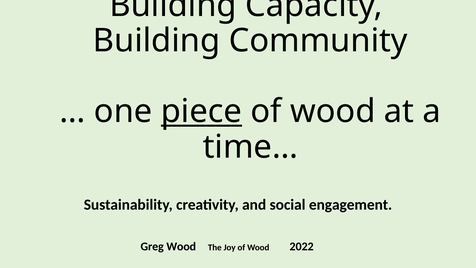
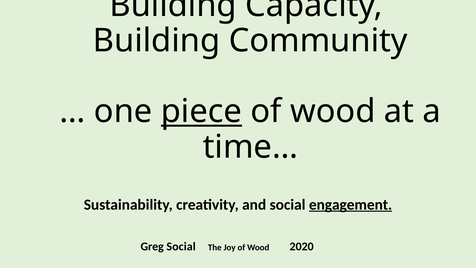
engagement underline: none -> present (351, 204)
Greg Wood: Wood -> Social (181, 246)
2022: 2022 -> 2020 (302, 246)
